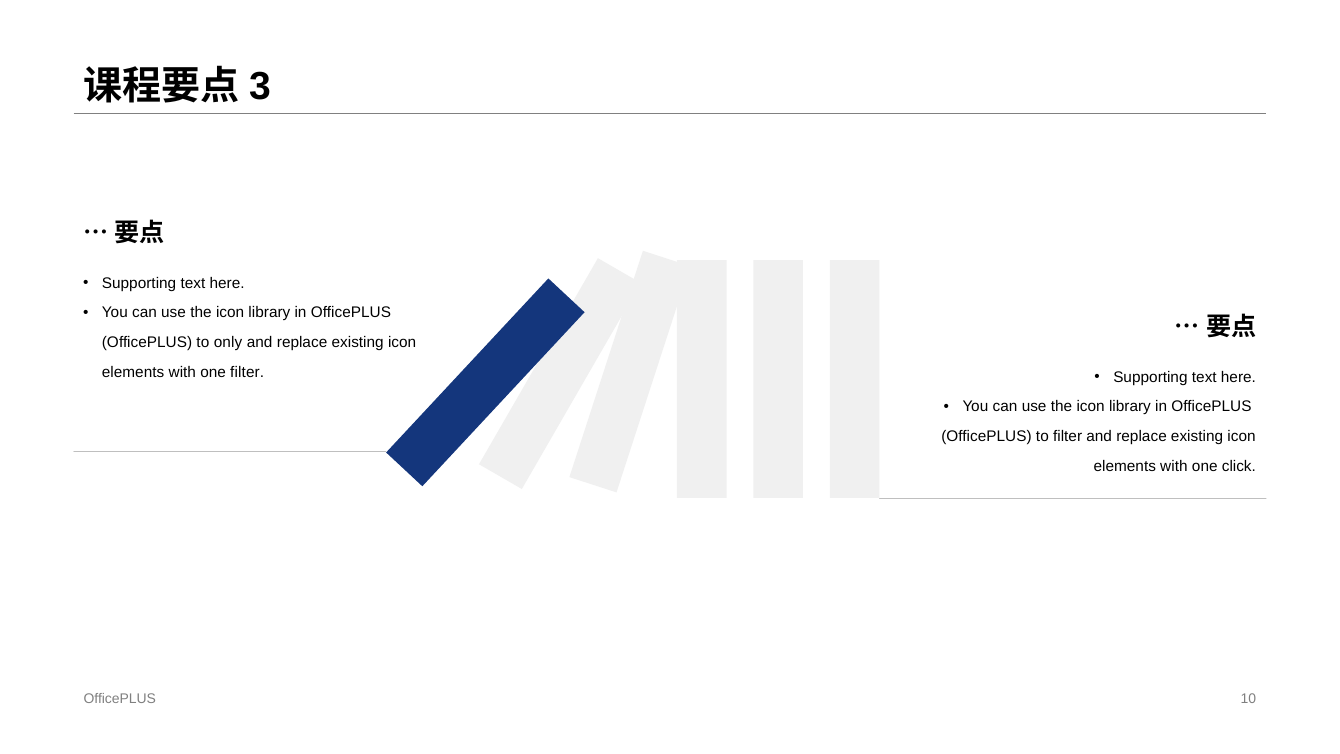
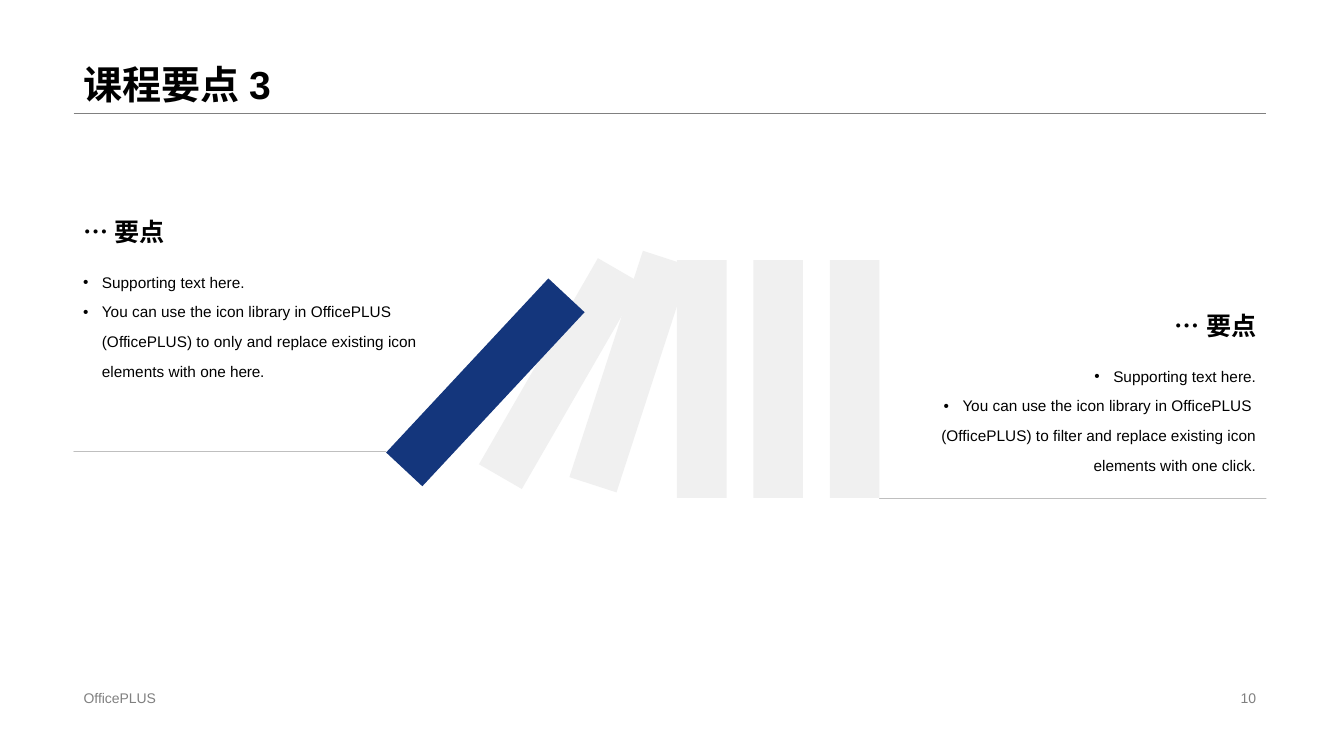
one filter: filter -> here (247, 372)
